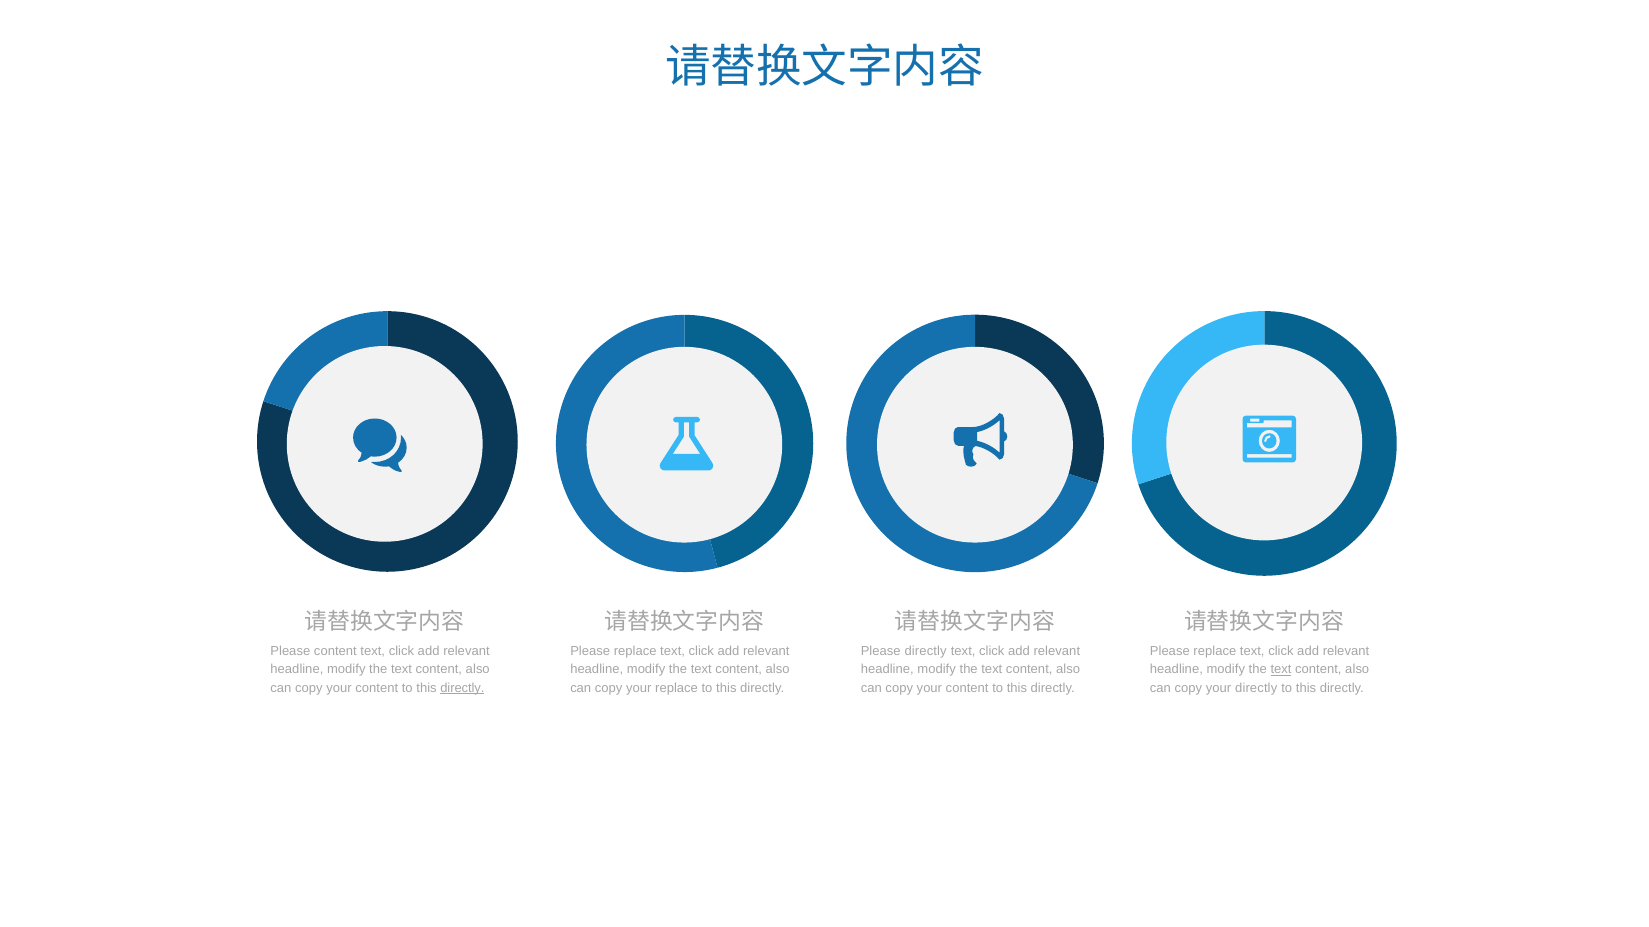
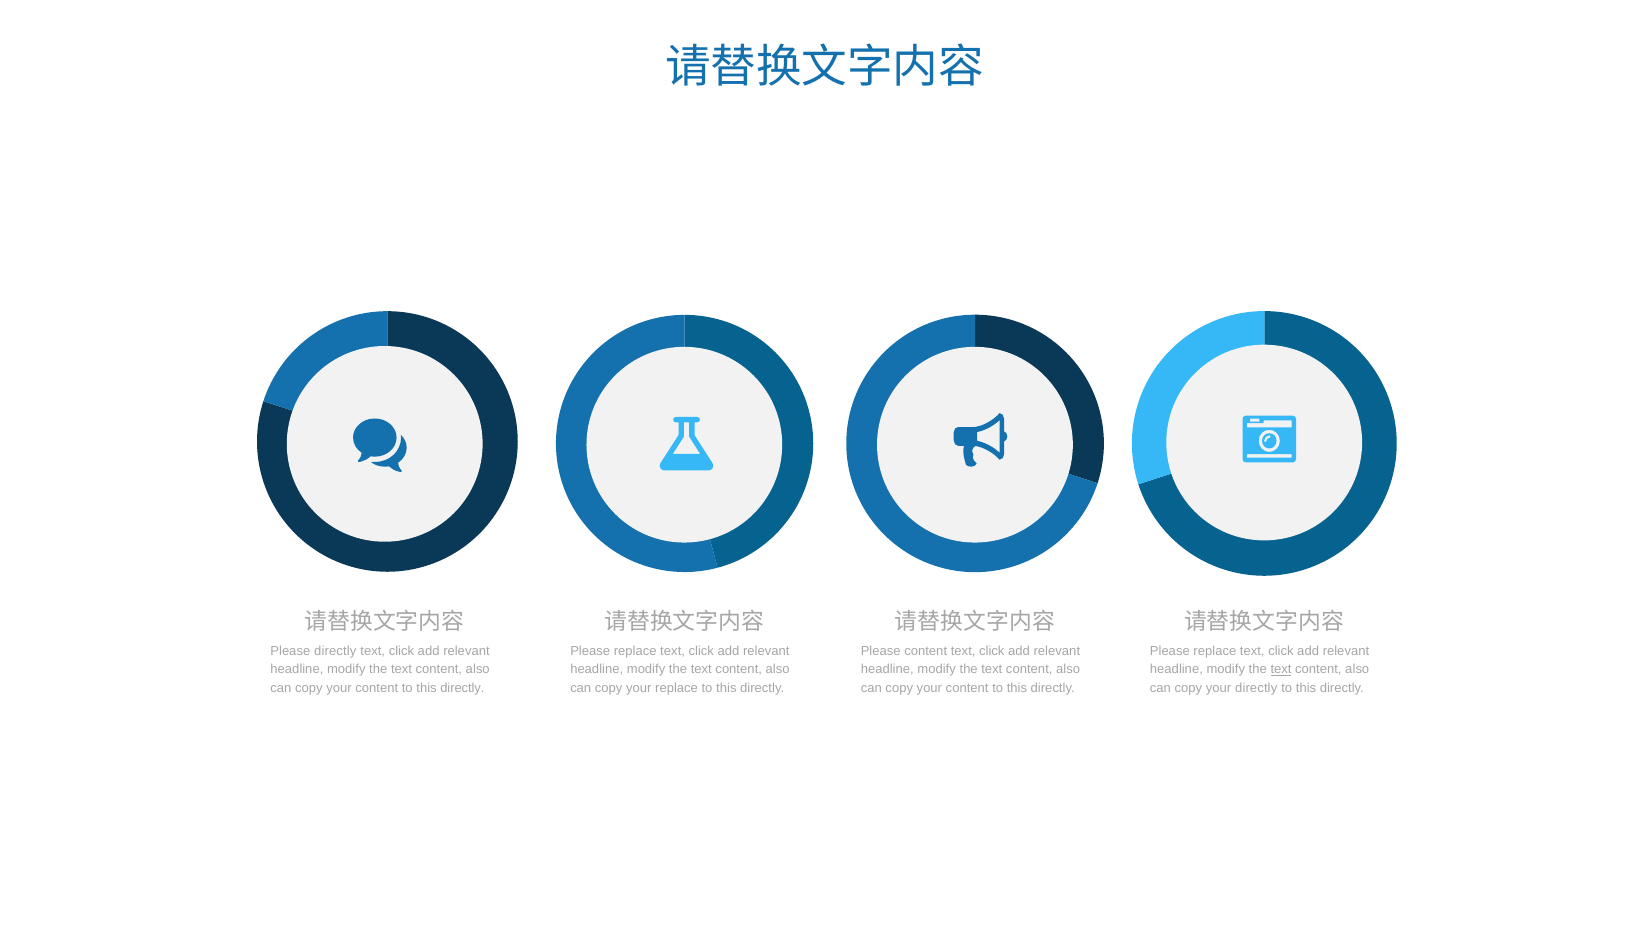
Please content: content -> directly (335, 651)
Please directly: directly -> content (926, 651)
directly underline: present -> none (462, 688)
